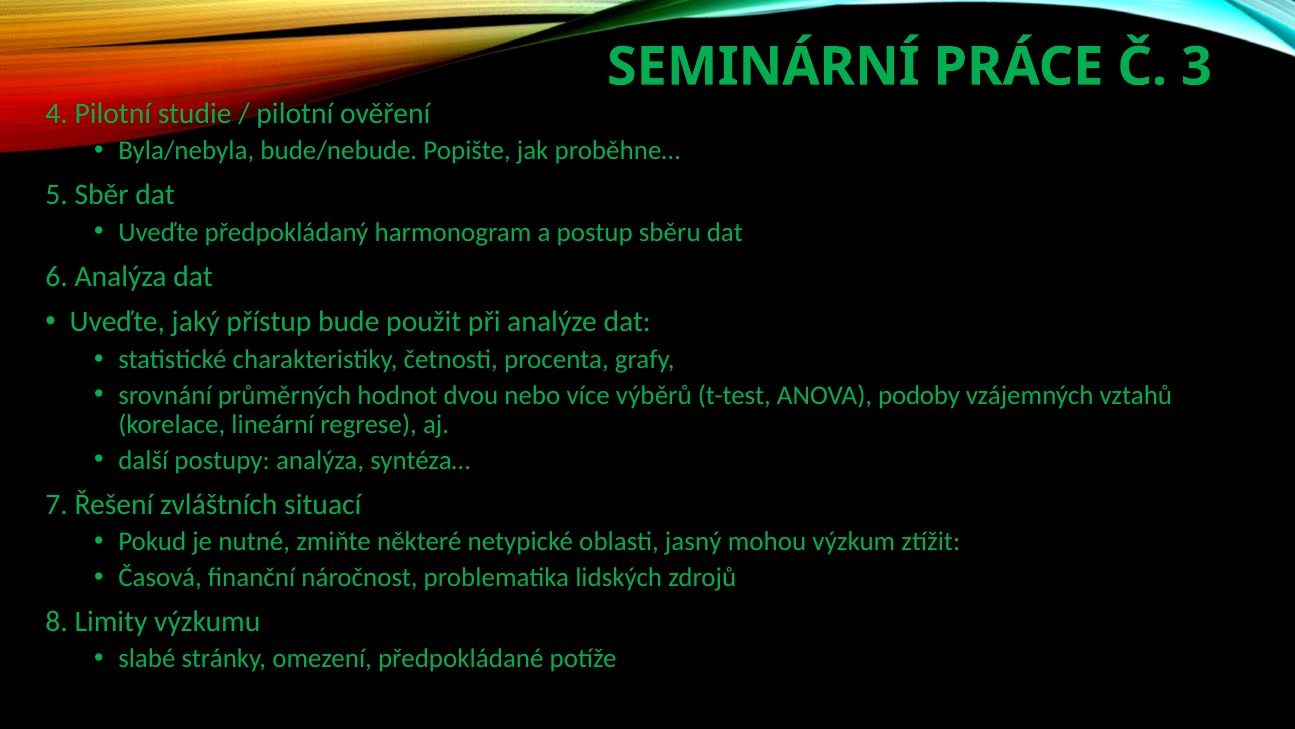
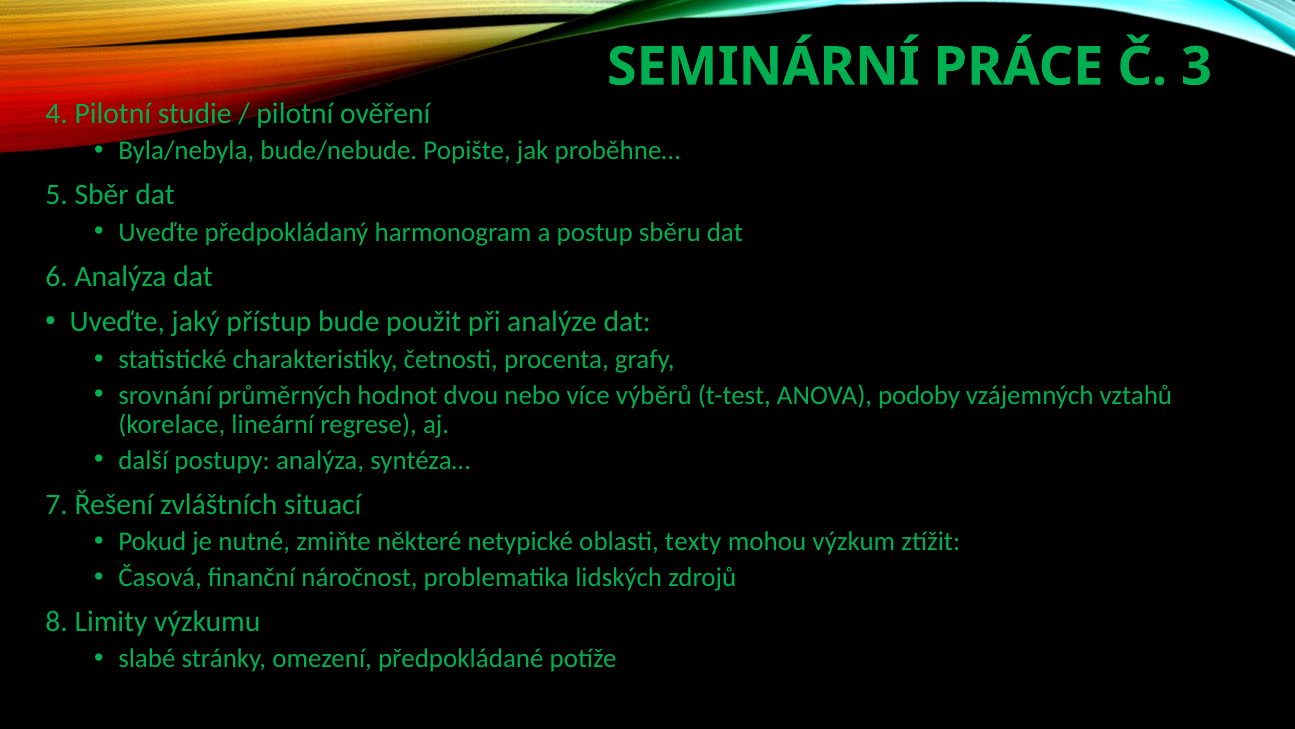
jasný: jasný -> texty (693, 541)
